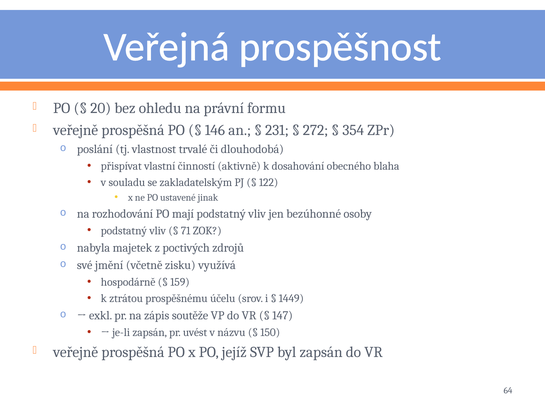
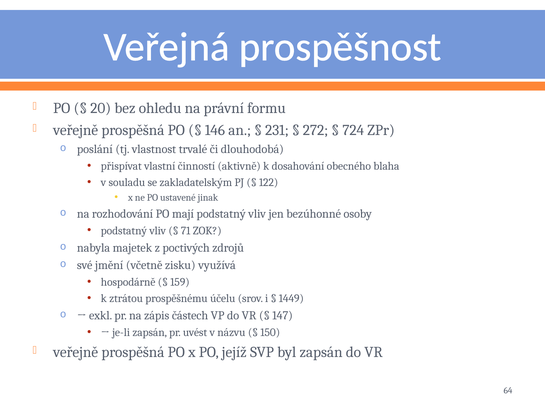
354: 354 -> 724 (353, 130)
soutěže: soutěže -> částech (190, 315)
